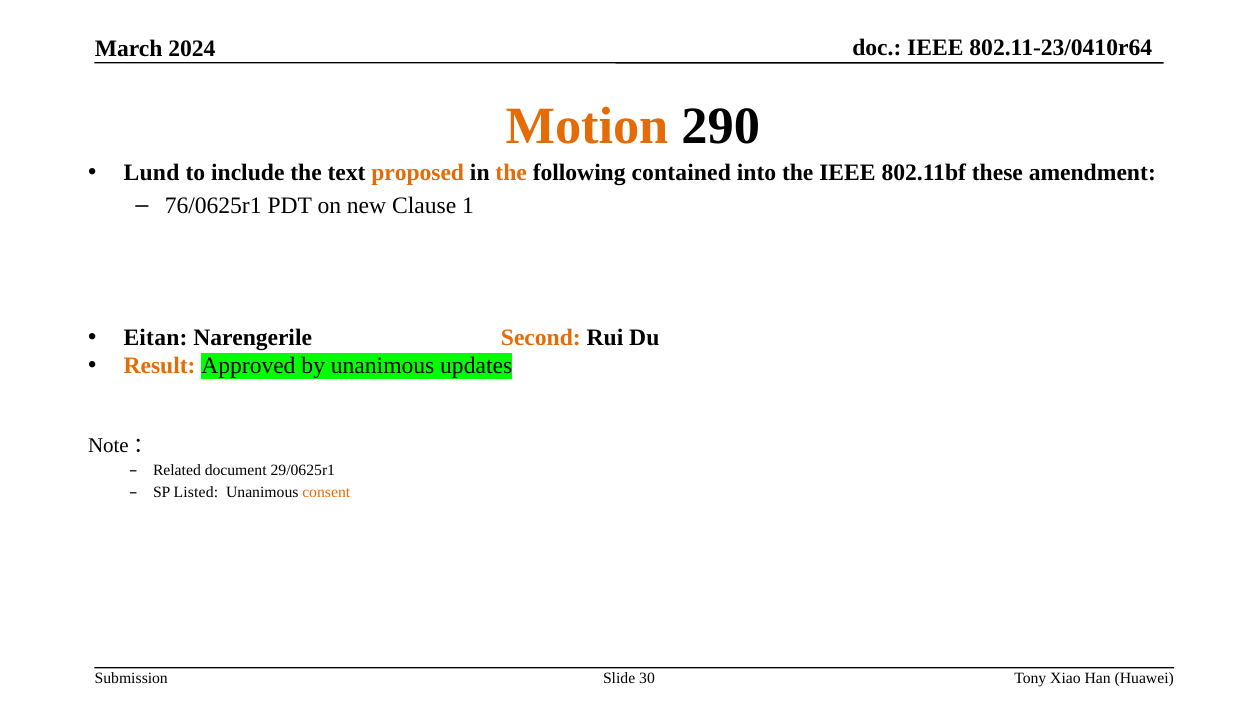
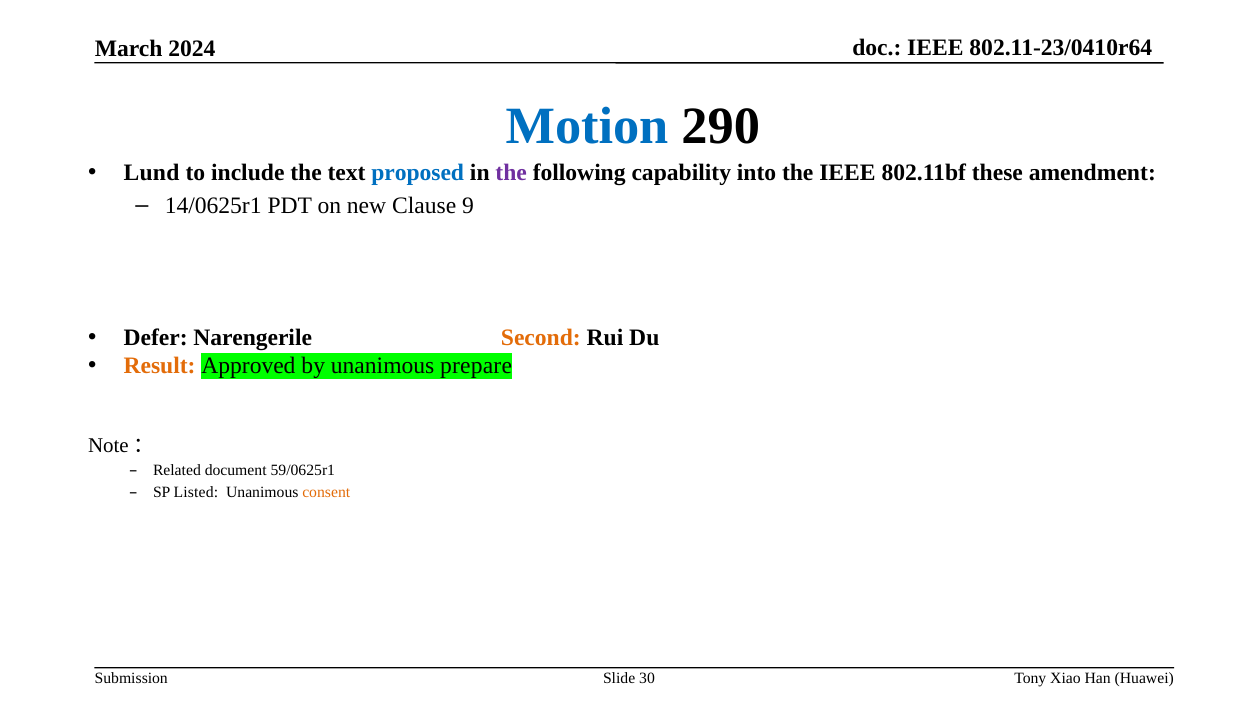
Motion colour: orange -> blue (587, 126)
proposed colour: orange -> blue (418, 173)
the colour: orange -> purple (511, 173)
contained: contained -> capability (681, 173)
76/0625r1: 76/0625r1 -> 14/0625r1 (213, 206)
1: 1 -> 9 (468, 206)
Eitan: Eitan -> Defer (156, 338)
updates: updates -> prepare (476, 366)
29/0625r1: 29/0625r1 -> 59/0625r1 (303, 471)
